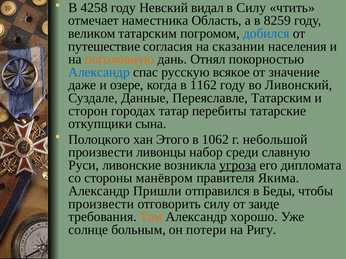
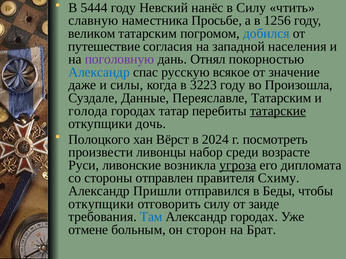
4258: 4258 -> 5444 (94, 8)
видал: видал -> нанёс (207, 8)
отмечает: отмечает -> славную (93, 21)
Область: Область -> Просьбе (217, 21)
8259: 8259 -> 1256 (277, 21)
сказании: сказании -> западной (239, 46)
поголовную colour: orange -> purple (120, 59)
озере: озере -> силы (127, 85)
1162: 1162 -> 3223 (203, 85)
Ливонский: Ливонский -> Произошла (299, 85)
сторон: сторон -> голода (88, 111)
татарские underline: none -> present (278, 111)
сына: сына -> дочь (151, 124)
Этого: Этого -> Вёрст (173, 140)
1062: 1062 -> 2024 (215, 140)
небольшой: небольшой -> посмотреть (275, 140)
славную: славную -> возрасте (286, 153)
манёвром: манёвром -> отправлен (165, 178)
Якима: Якима -> Схиму (279, 178)
произвести: произвести -> откупщики (101, 204)
Там colour: orange -> blue (151, 217)
Александр хорошо: хорошо -> городах (254, 217)
солнце: солнце -> отмене (88, 230)
потери: потери -> сторон (206, 230)
Ригу: Ригу -> Брат (261, 230)
